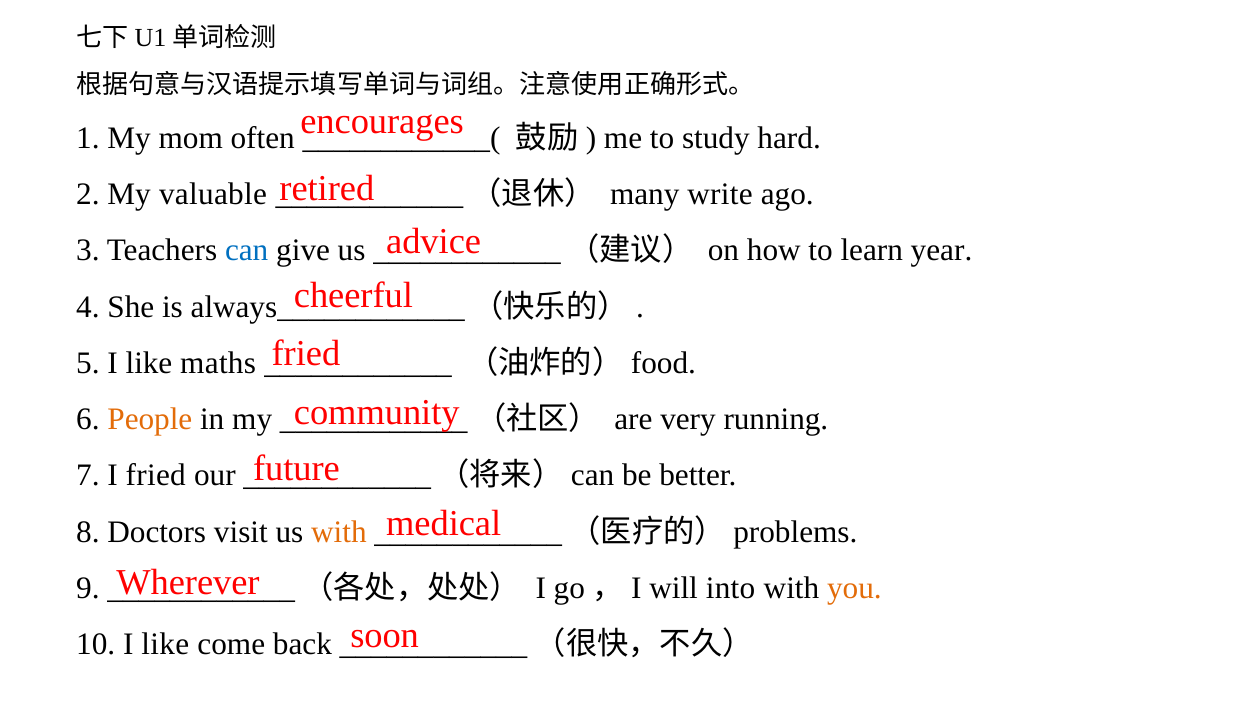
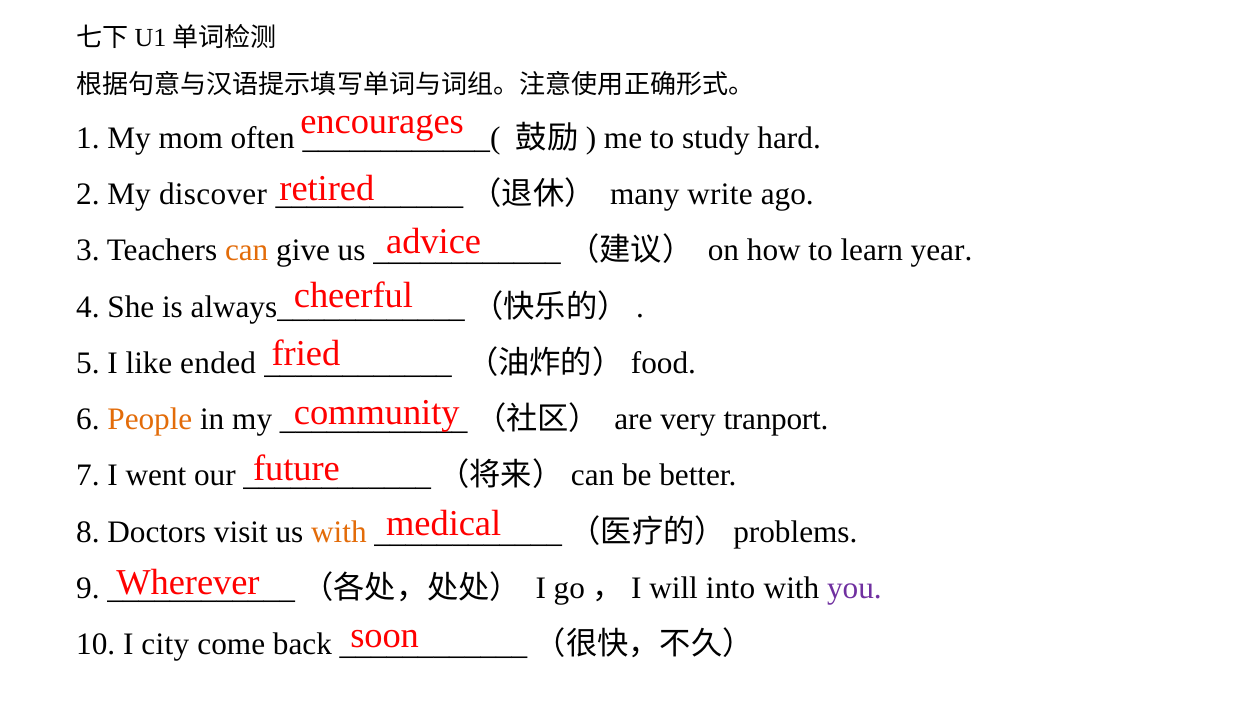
valuable: valuable -> discover (213, 194)
can colour: blue -> orange (247, 251)
maths: maths -> ended (218, 363)
running: running -> tranport (776, 419)
I fried: fried -> went (156, 476)
you colour: orange -> purple (854, 588)
10 I like: like -> city (165, 644)
